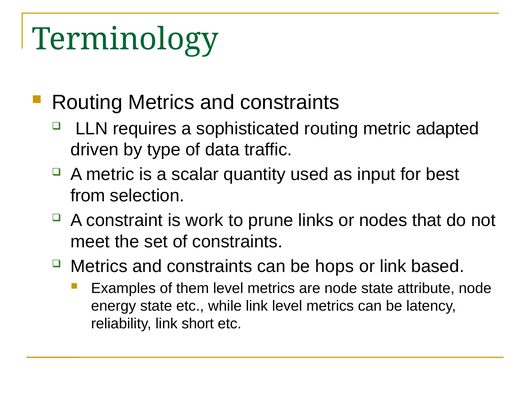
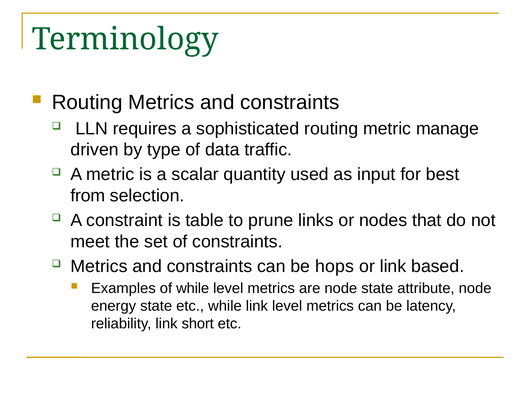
adapted: adapted -> manage (448, 129)
work: work -> table (205, 221)
of them: them -> while (193, 289)
